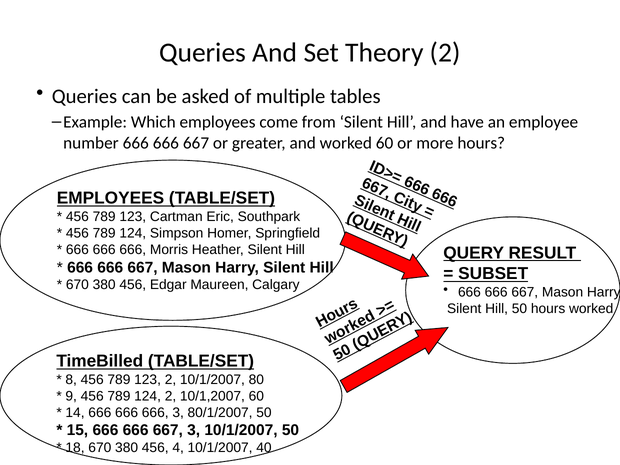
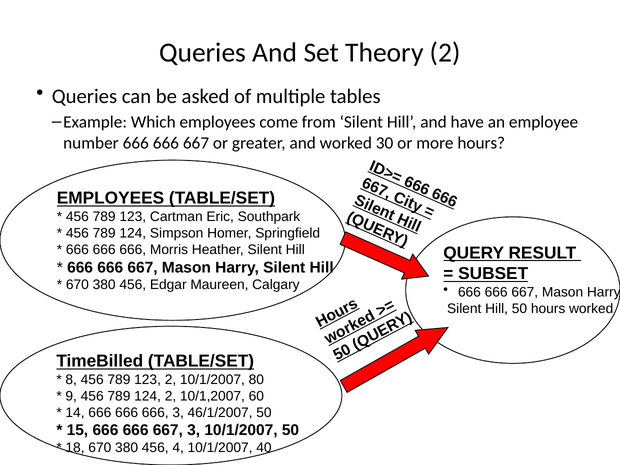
worked 60: 60 -> 30 (385, 143)
80/1/2007: 80/1/2007 -> 46/1/2007 (220, 413)
